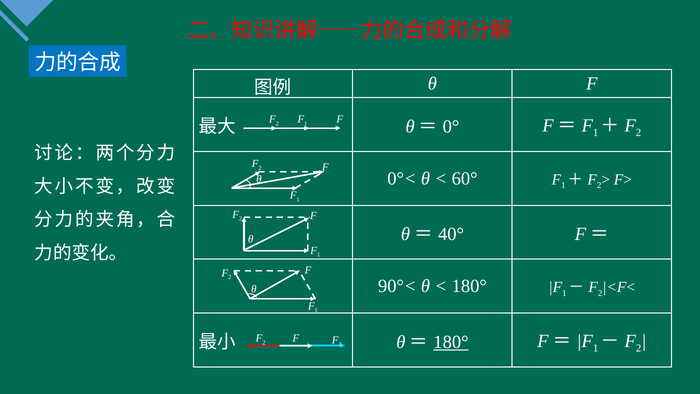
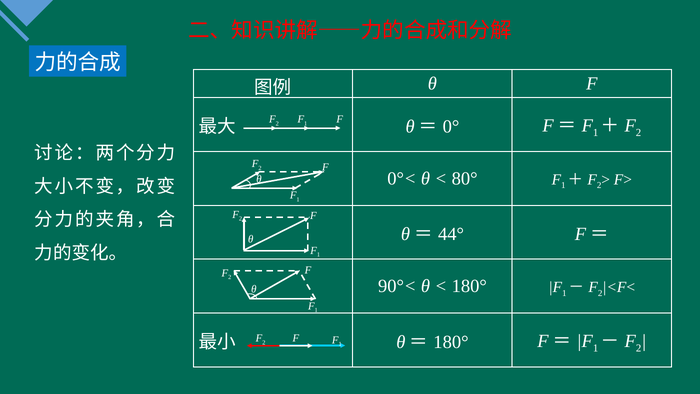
60°: 60° -> 80° (465, 178)
40°: 40° -> 44° (451, 234)
180° underline: present -> none (451, 342)
